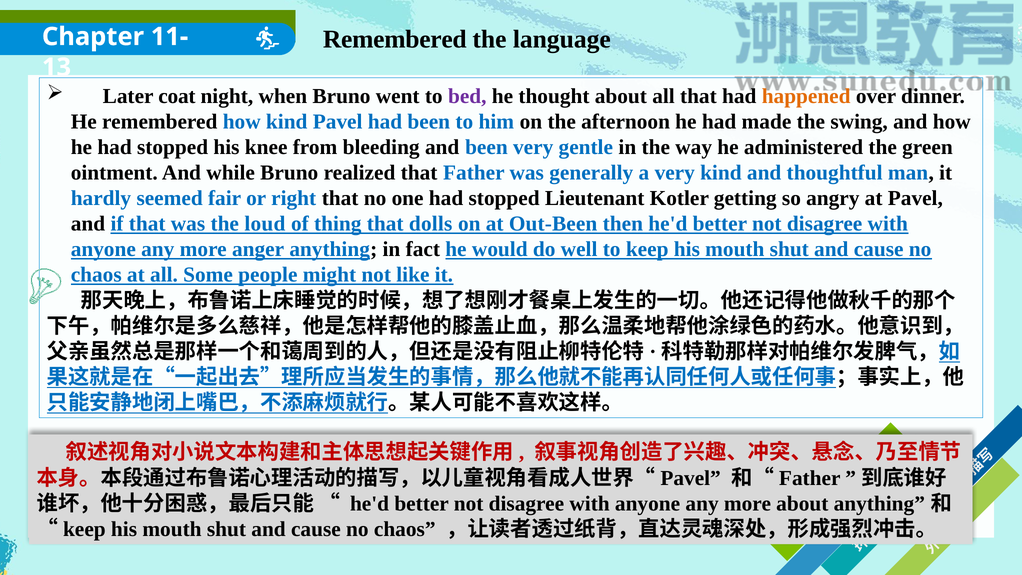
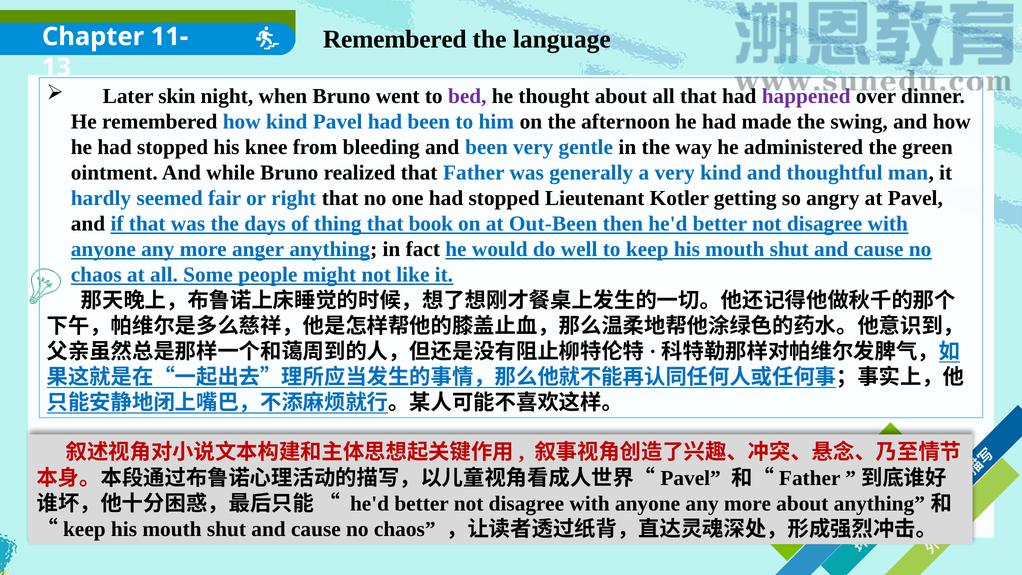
coat: coat -> skin (177, 96)
happened colour: orange -> purple (806, 96)
loud: loud -> days (265, 224)
dolls: dolls -> book (431, 224)
